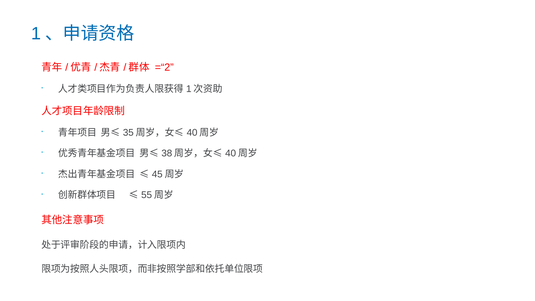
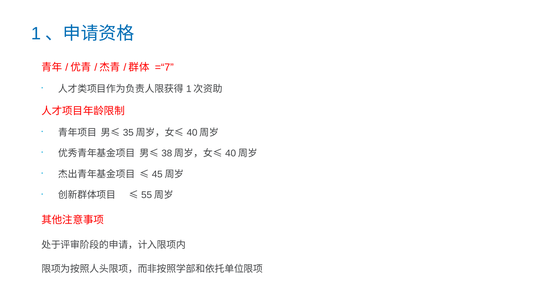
=“2: =“2 -> =“7 (164, 68)
